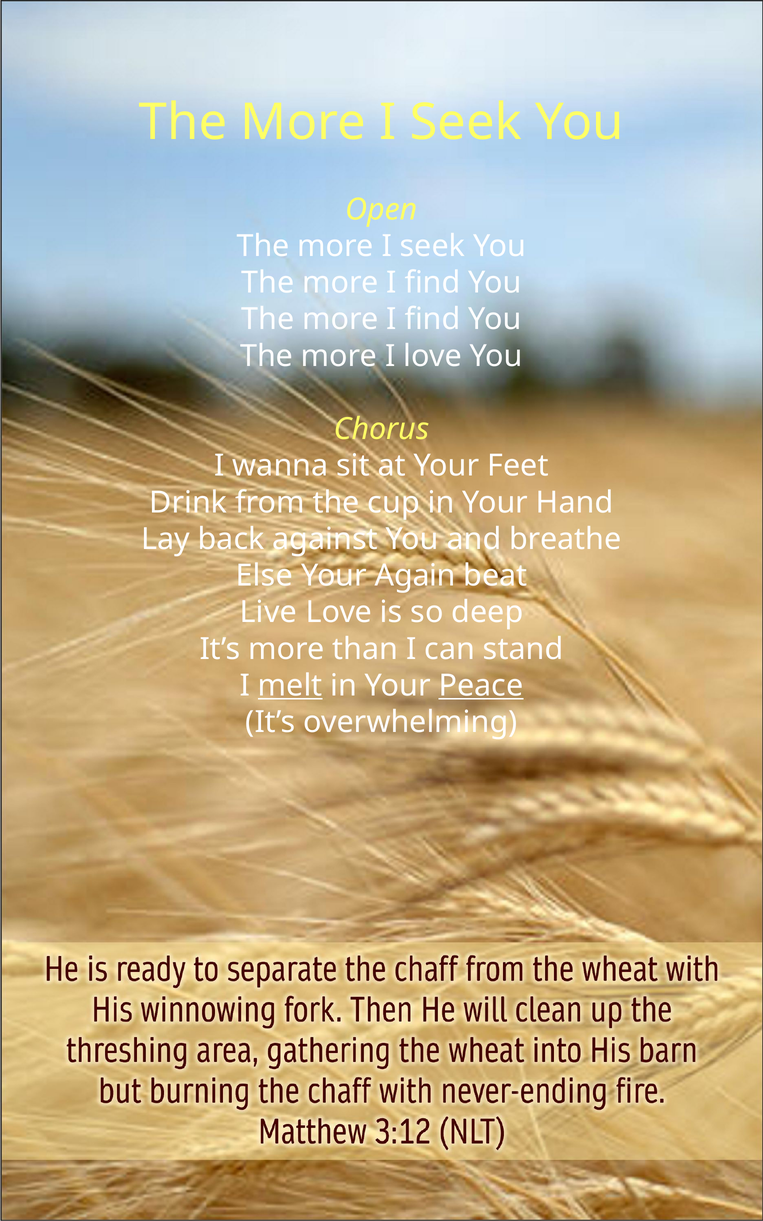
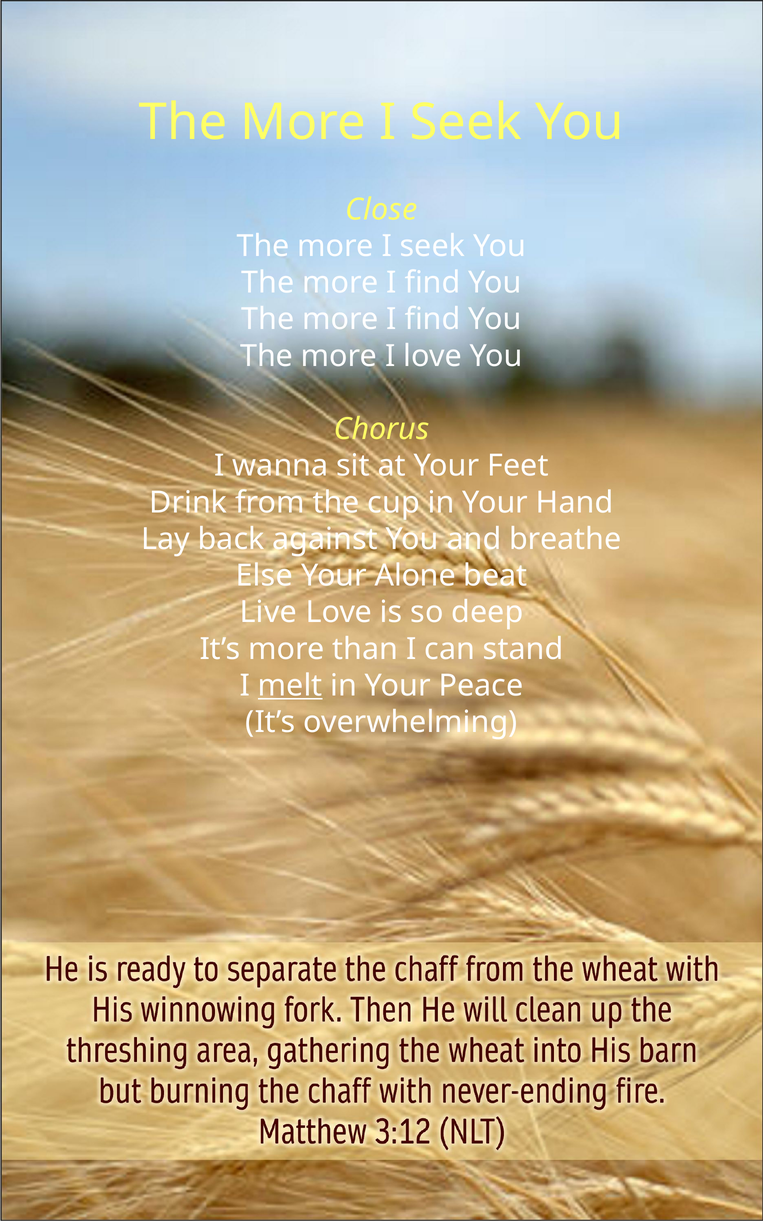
Open: Open -> Close (381, 209)
Again: Again -> Alone (415, 576)
Peace underline: present -> none (481, 686)
